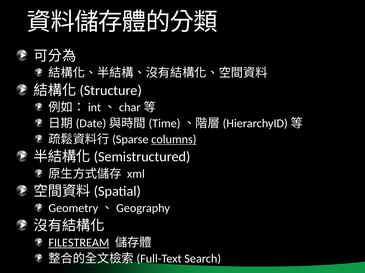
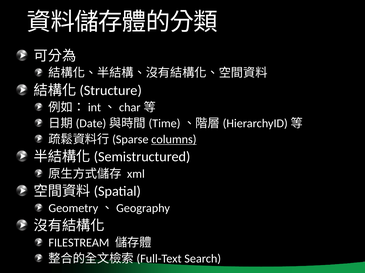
FILESTREAM underline: present -> none (79, 243)
